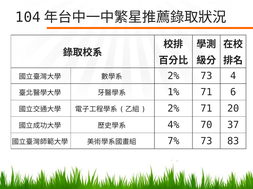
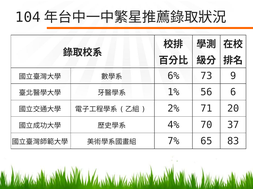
2%: 2% -> 6% (173, 76)
4: 4 -> 9 (233, 76)
1% 71: 71 -> 56 (206, 92)
7% 73: 73 -> 65 (206, 142)
